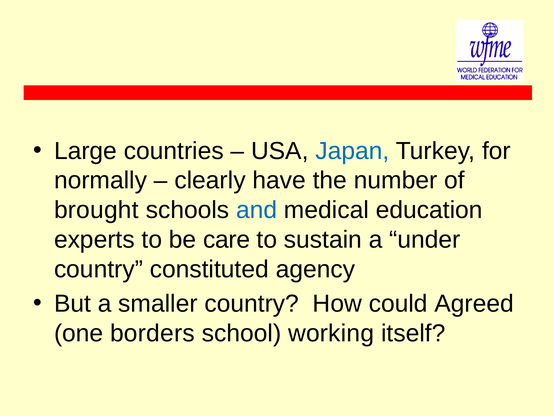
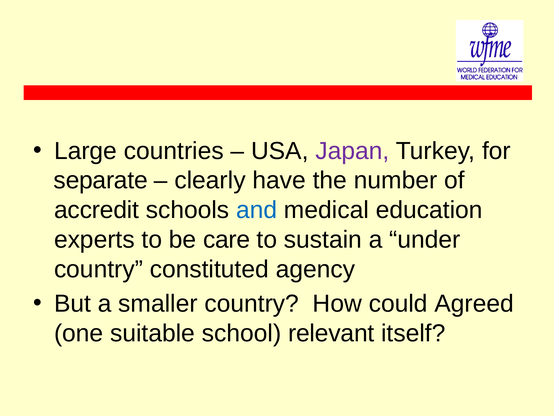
Japan colour: blue -> purple (352, 151)
normally: normally -> separate (101, 180)
brought: brought -> accredit (97, 210)
borders: borders -> suitable (153, 333)
working: working -> relevant (331, 333)
